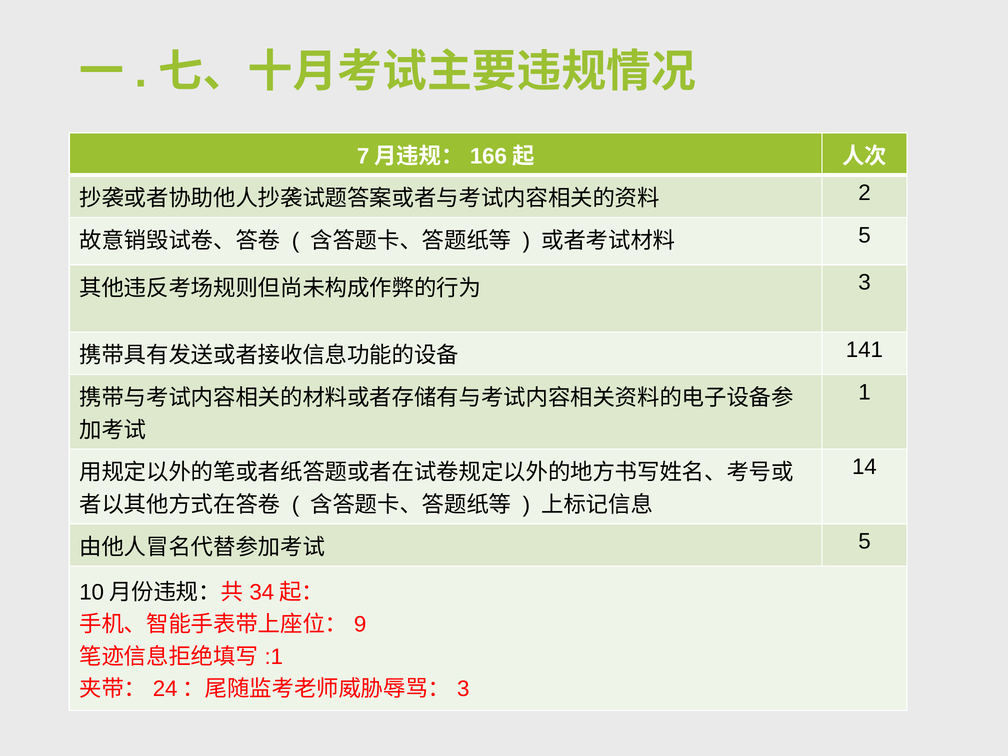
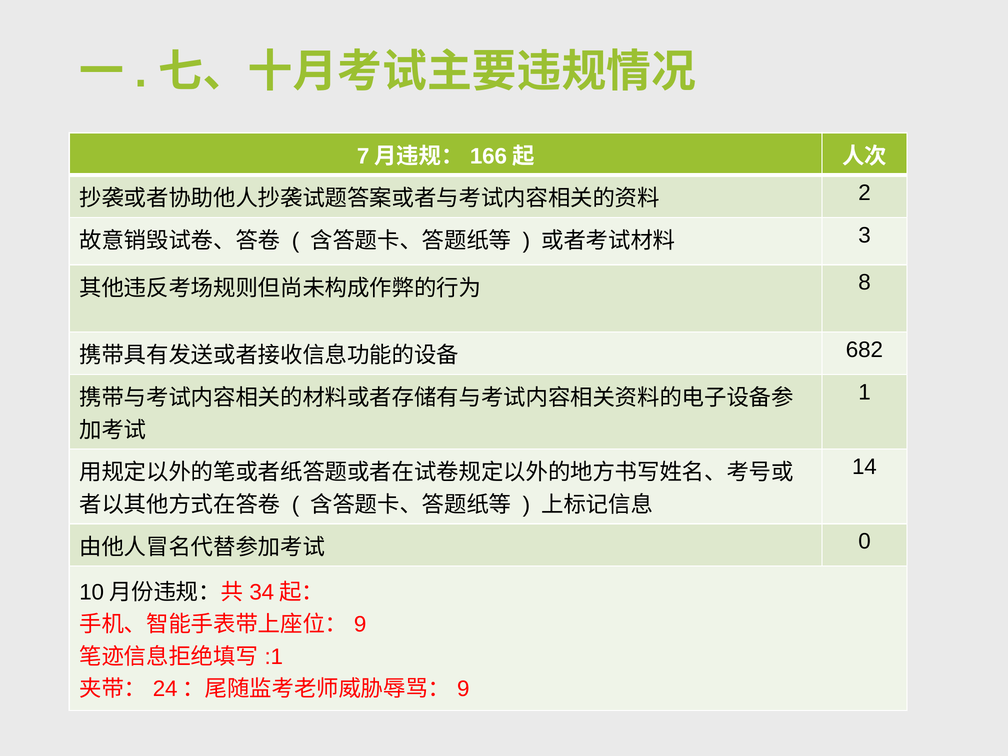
5: 5 -> 3 (864, 235)
3: 3 -> 8 (864, 283)
141: 141 -> 682 (864, 350)
5: 5 -> 0 (864, 541)
3: 3 -> 9 (463, 689)
